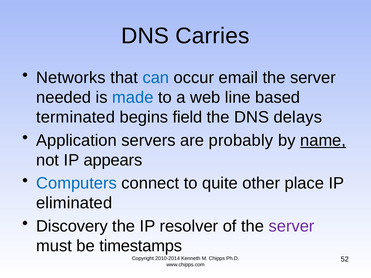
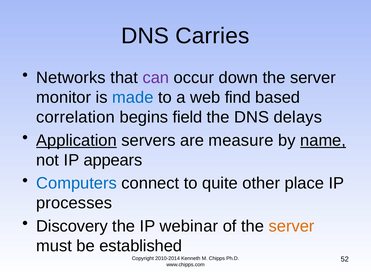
can colour: blue -> purple (156, 78)
email: email -> down (238, 78)
needed: needed -> monitor (64, 98)
line: line -> find (238, 98)
terminated: terminated -> correlation (76, 117)
Application underline: none -> present (77, 141)
probably: probably -> measure (241, 141)
eliminated: eliminated -> processes (74, 203)
resolver: resolver -> webinar (189, 226)
server colour: purple -> orange (292, 226)
timestamps: timestamps -> established (141, 246)
